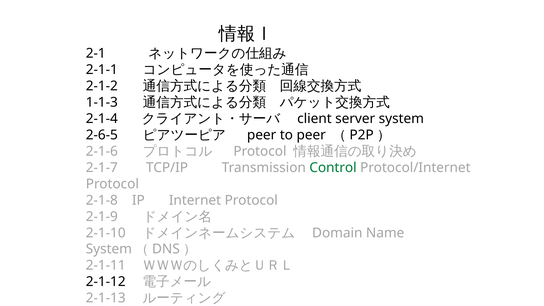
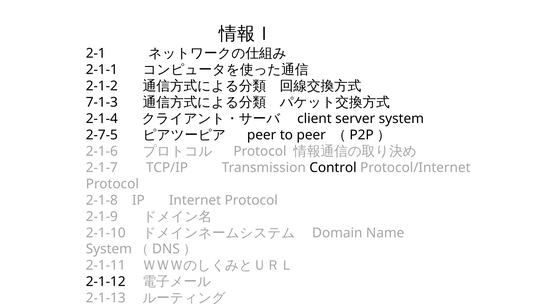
1-1-3: 1-1-3 -> 7-1-3 (102, 102)
2-6-5: 2-6-5 -> 2-7-5 (102, 135)
Control colour: green -> black (333, 168)
